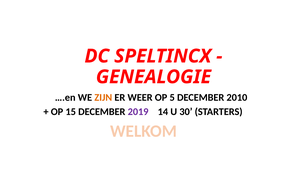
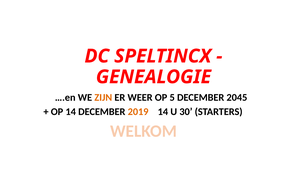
2010: 2010 -> 2045 (237, 97)
OP 15: 15 -> 14 (71, 112)
2019 colour: purple -> orange (138, 112)
